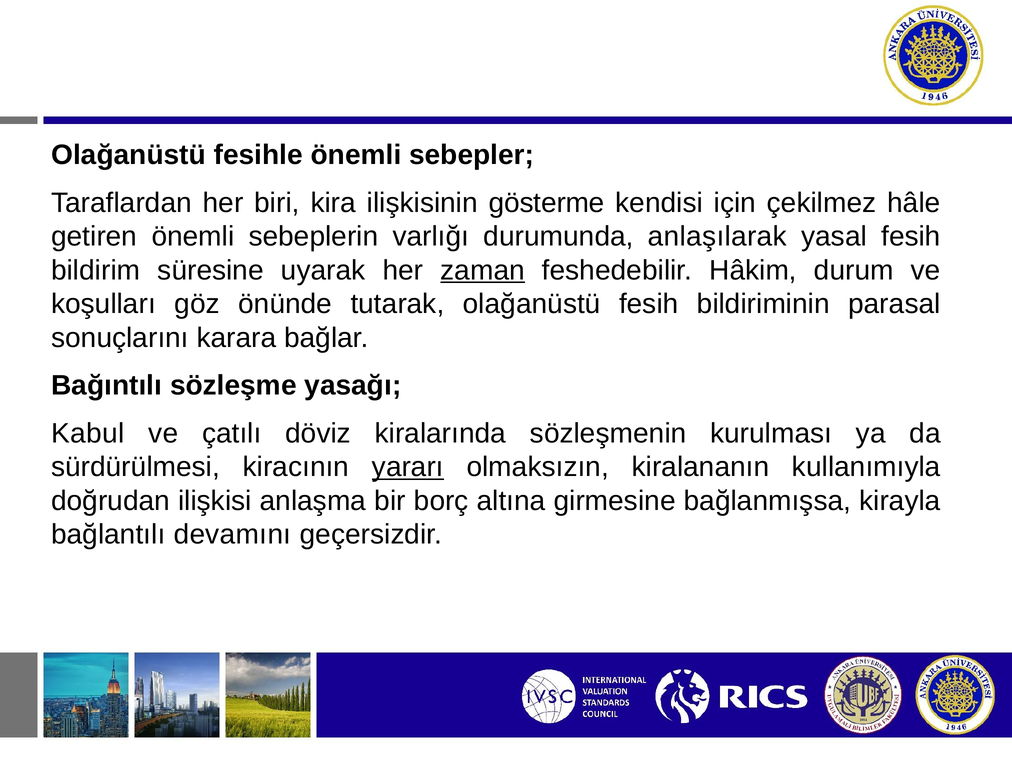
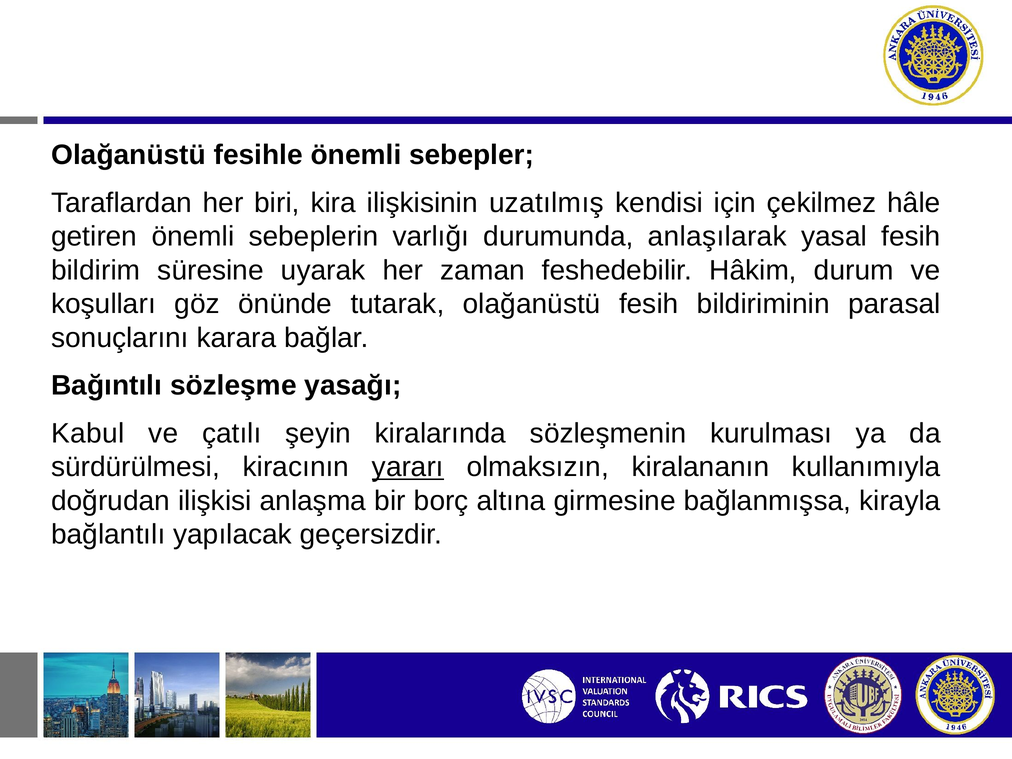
gösterme: gösterme -> uzatılmış (546, 203)
zaman underline: present -> none (483, 270)
döviz: döviz -> şeyin (318, 433)
devamını: devamını -> yapılacak (233, 535)
